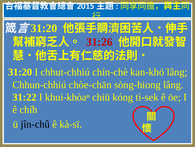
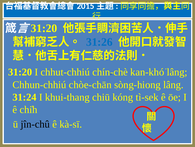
31:26 colour: red -> blue (99, 42)
31:22: 31:22 -> 31:24 (25, 97)
khui-khòaⁿ: khui-khòaⁿ -> khui-thang (67, 97)
